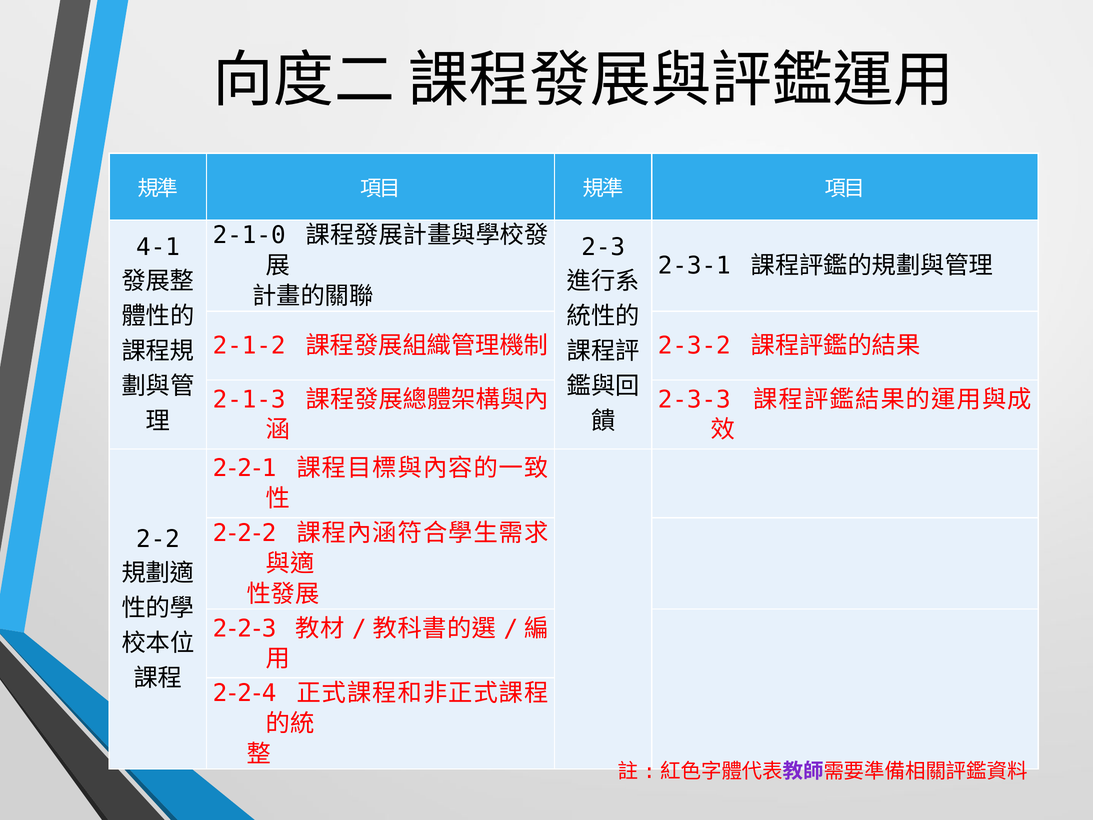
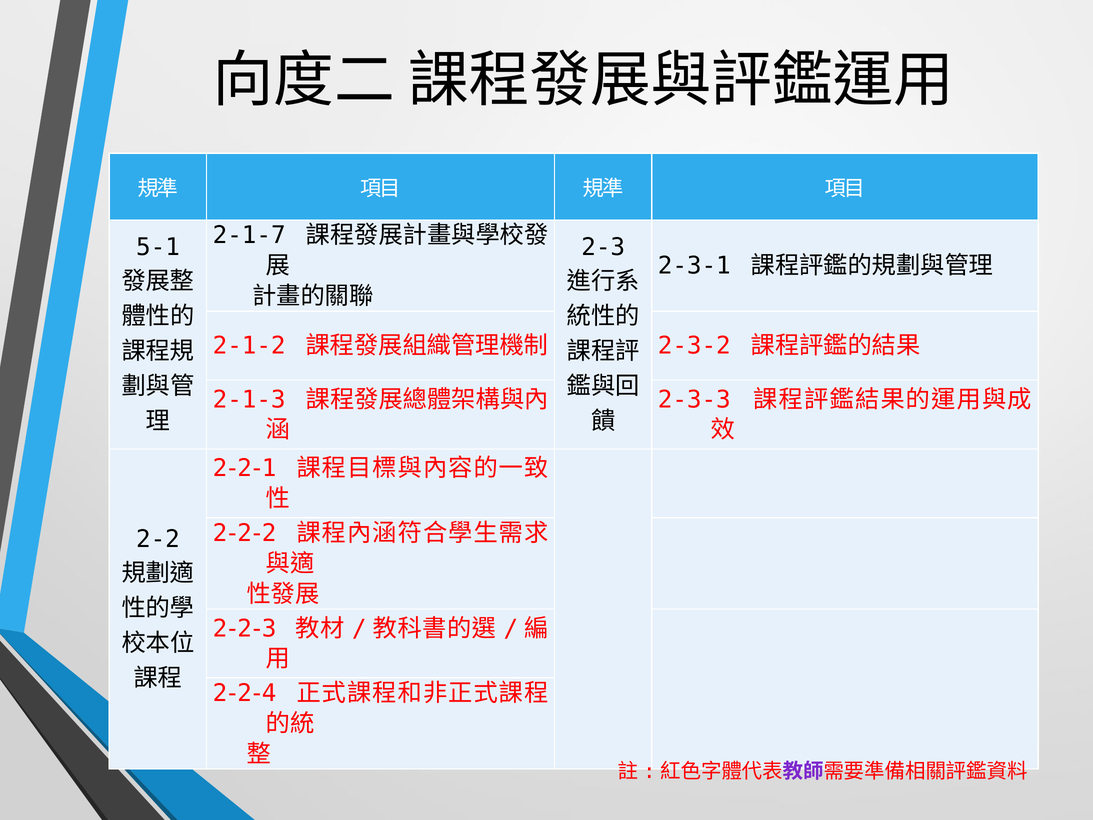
2-1-0: 2-1-0 -> 2-1-7 (249, 235)
4-1: 4-1 -> 5-1 (158, 247)
